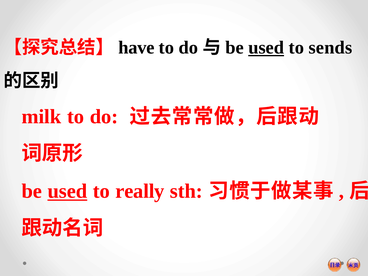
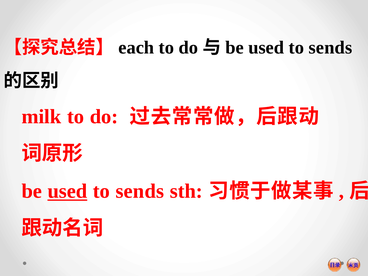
have: have -> each (136, 48)
used underline: present -> none (266, 48)
really: really -> sends (140, 191)
